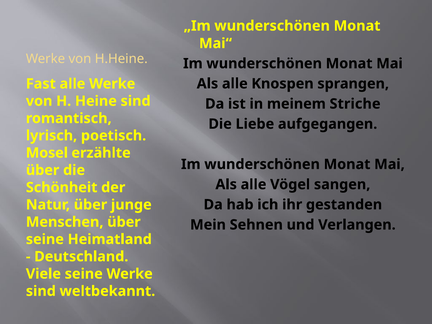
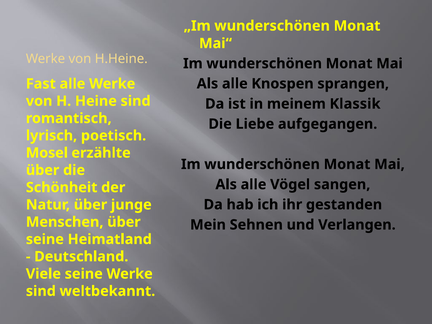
Striche: Striche -> Klassik (355, 104)
